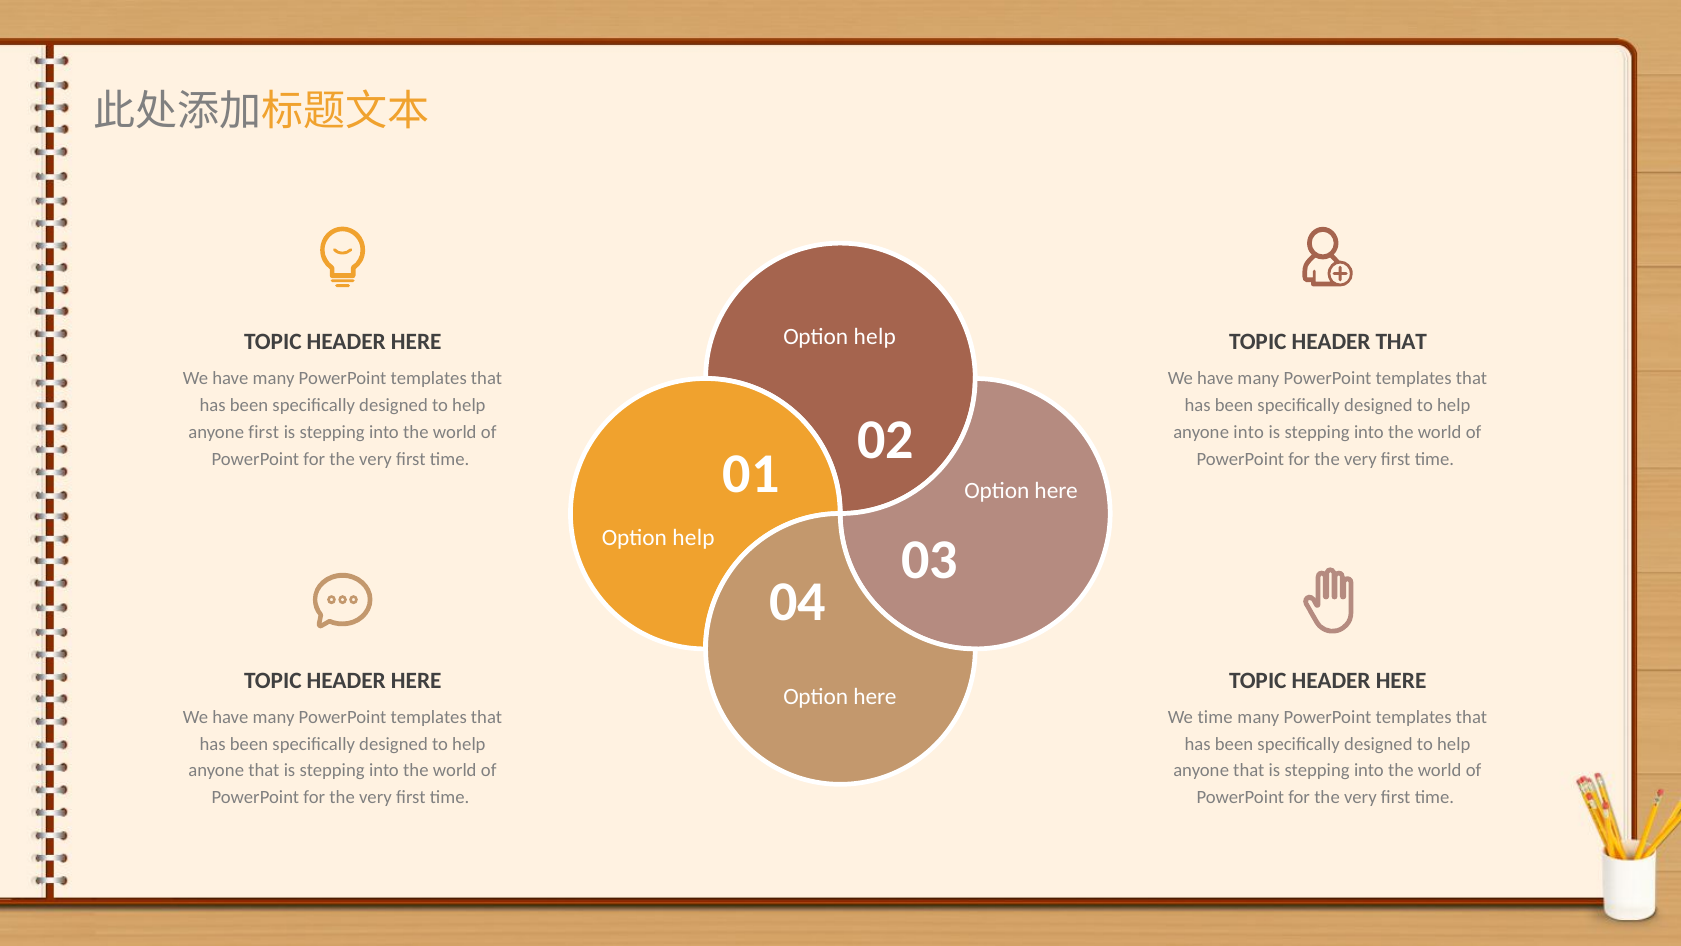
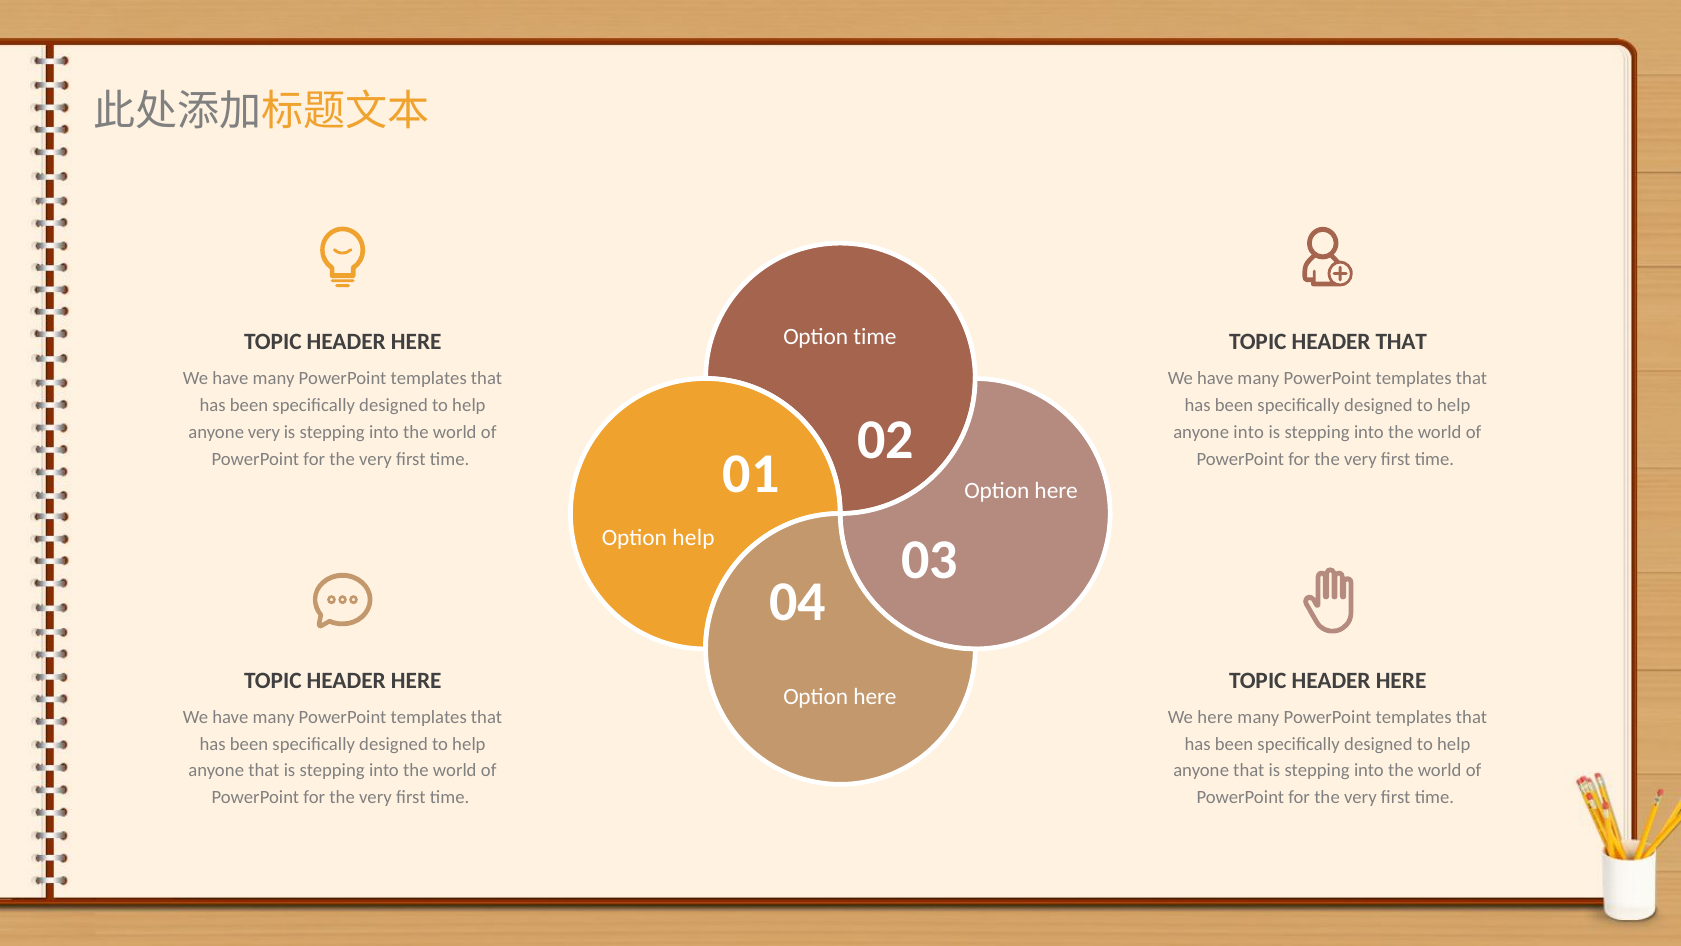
help: help -> time (875, 337)
anyone first: first -> very (264, 432)
We time: time -> here (1215, 717)
